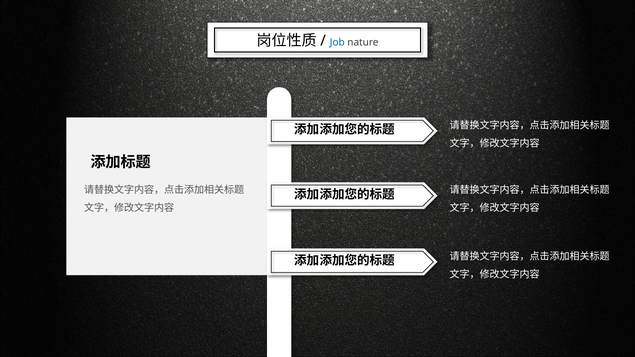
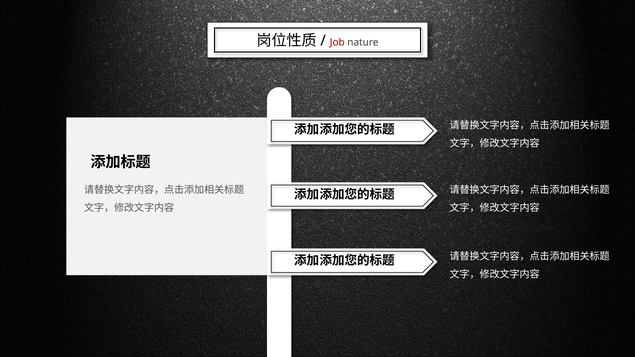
Job colour: blue -> red (337, 42)
